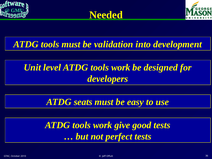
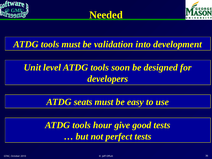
level ATDG tools work: work -> soon (121, 67)
work: work -> hour (103, 125)
